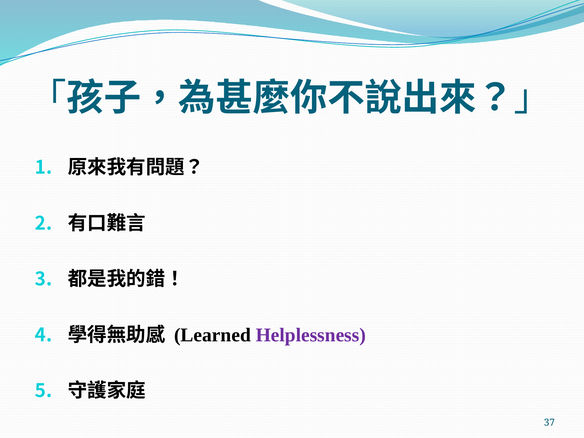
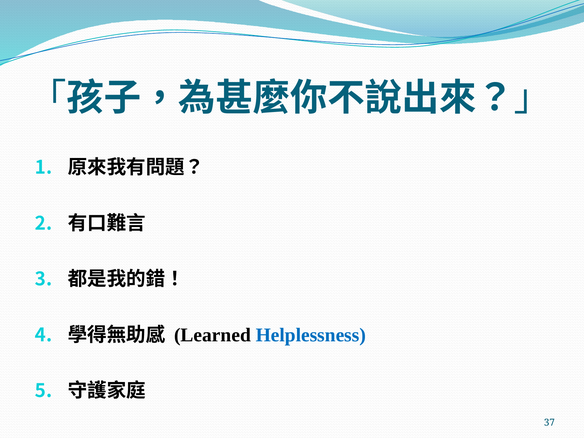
Helplessness colour: purple -> blue (311, 335)
